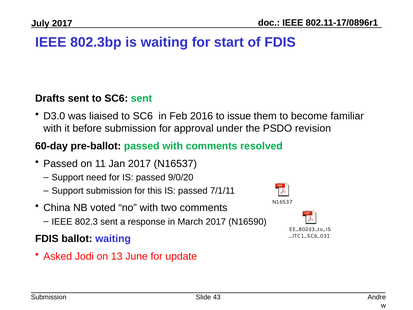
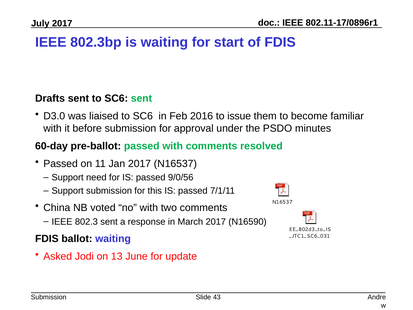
revision: revision -> minutes (313, 128)
9/0/20: 9/0/20 -> 9/0/56 (181, 177)
